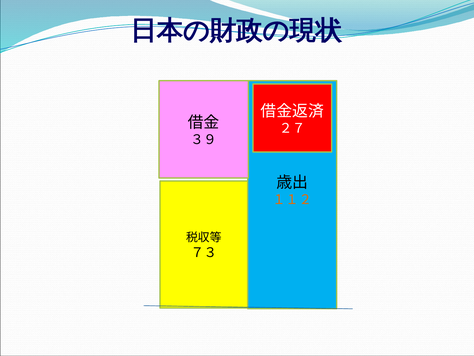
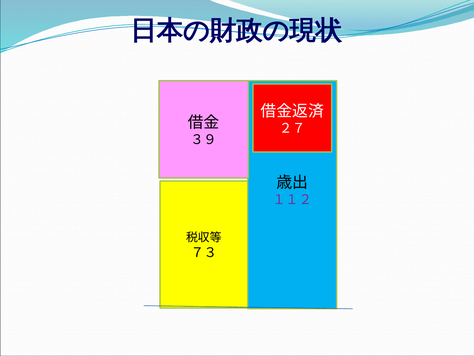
１１２ colour: orange -> purple (292, 199)
